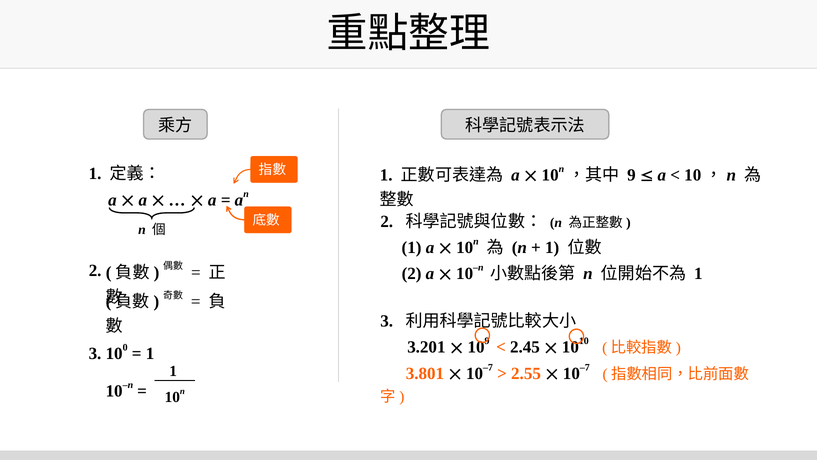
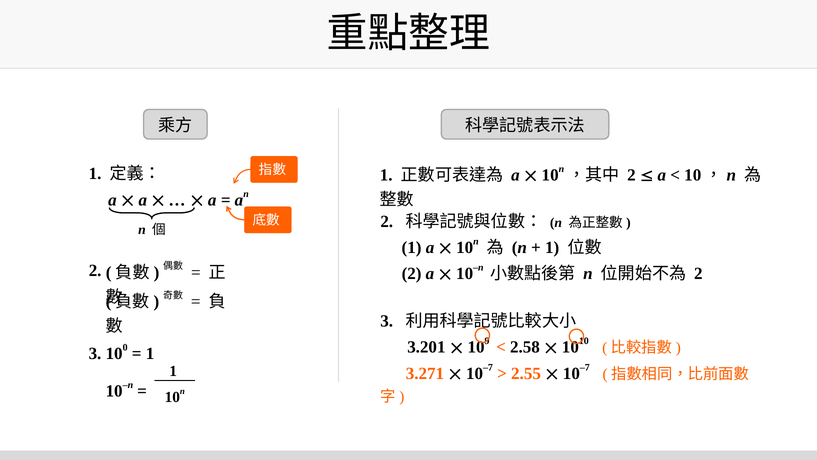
9: 9 -> 2 (631, 175)
1: 1 -> 2 (698, 274)
2.45: 2.45 -> 2.58 (525, 347)
3.801: 3.801 -> 3.271 (425, 373)
